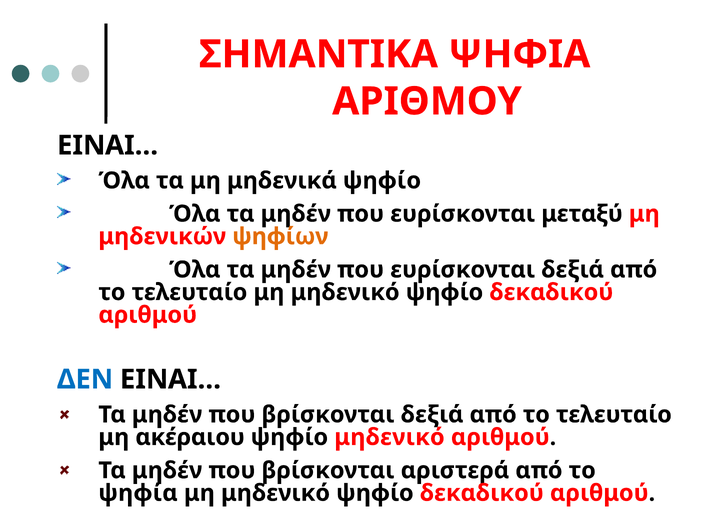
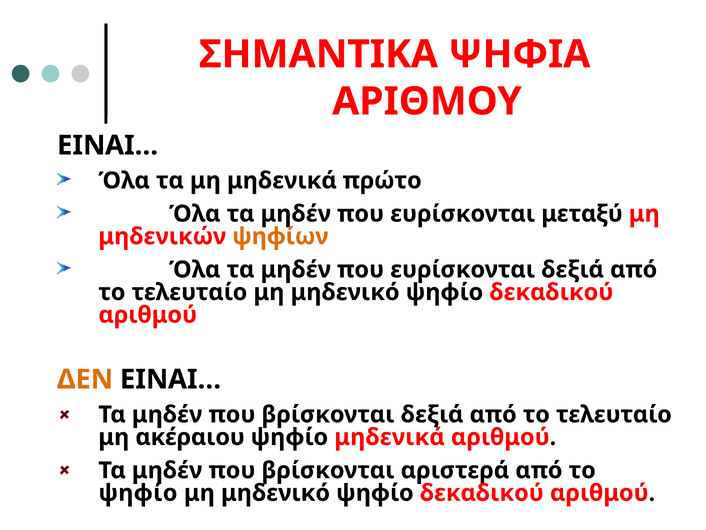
μηδενικά ψηφίο: ψηφίο -> πρώτο (382, 180)
ΔΕΝ colour: blue -> orange (85, 379)
ψηφίο μηδενικό: μηδενικό -> μηδενικά (390, 437)
ψηφία: ψηφία -> ψηφίο (138, 493)
